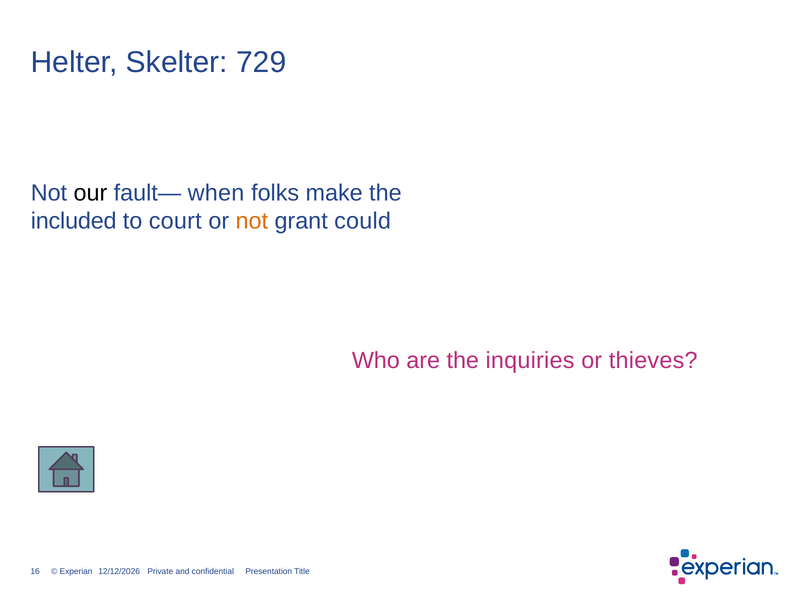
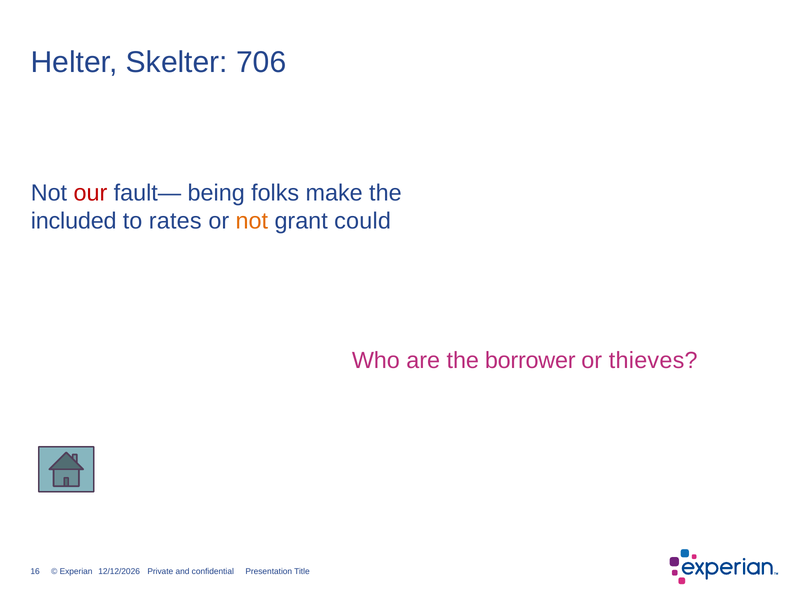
729: 729 -> 706 (261, 62)
our colour: black -> red (90, 193)
when: when -> being (216, 193)
court: court -> rates (175, 221)
inquiries: inquiries -> borrower (530, 361)
